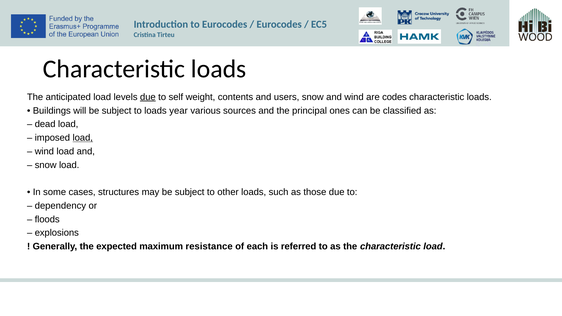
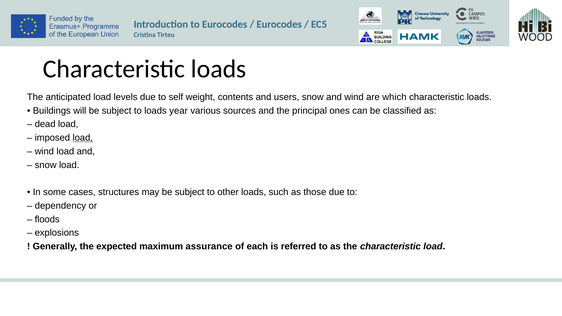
due underline: present -> none (148, 97)
codes: codes -> which (394, 97)
resistance: resistance -> assurance (209, 247)
